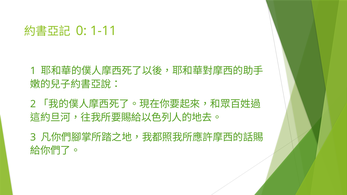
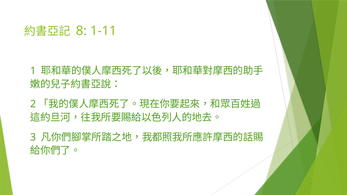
0: 0 -> 8 (81, 31)
